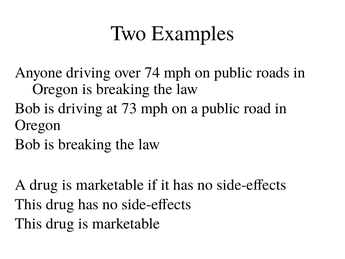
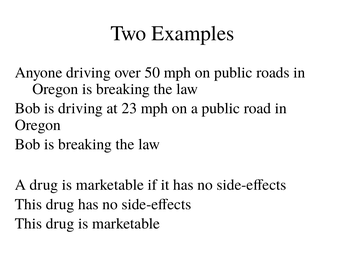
74: 74 -> 50 (152, 72)
73: 73 -> 23 (129, 108)
